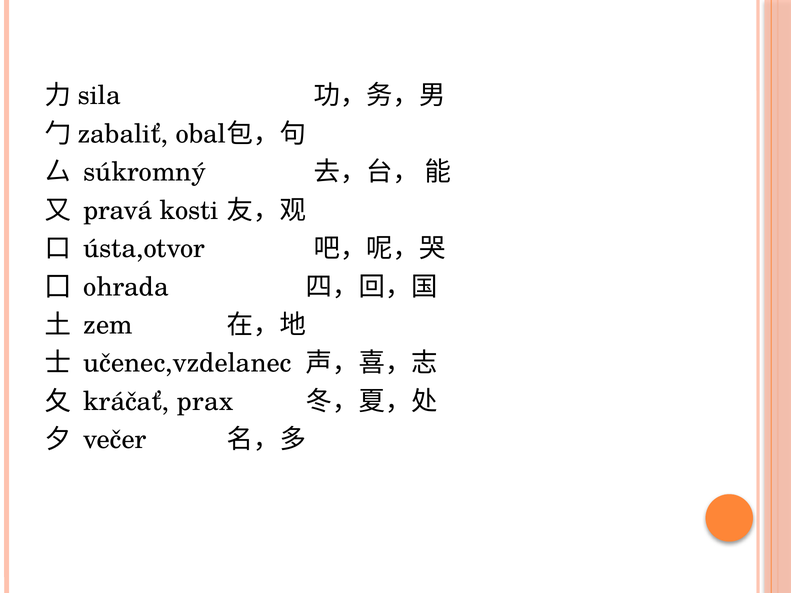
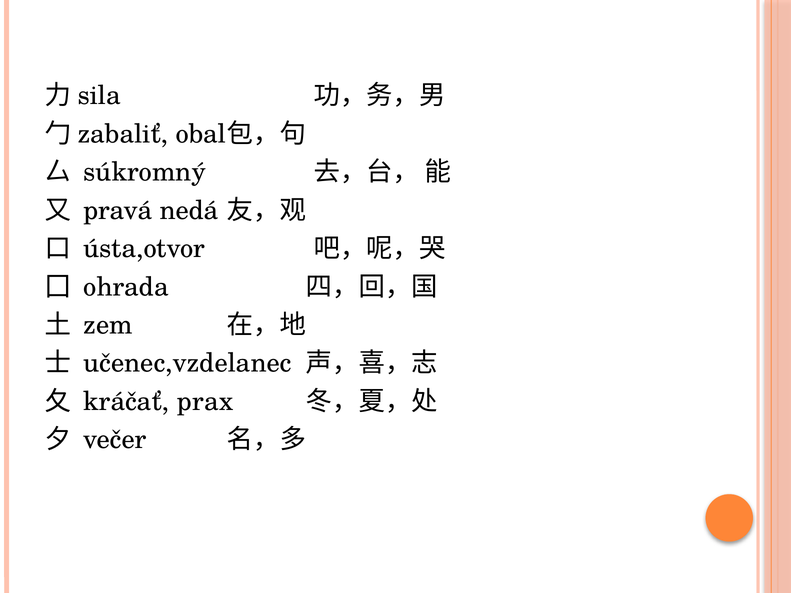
kosti: kosti -> nedá (189, 210)
